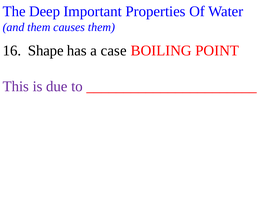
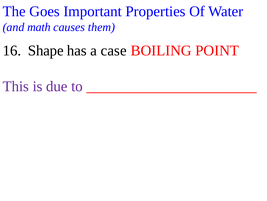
Deep: Deep -> Goes (45, 11)
and them: them -> math (39, 27)
